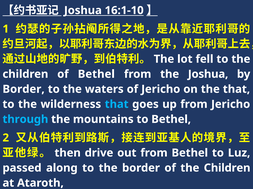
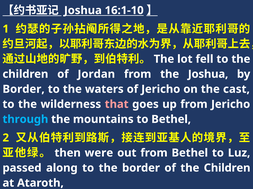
of Bethel: Bethel -> Jordan (96, 74)
the that: that -> cast (236, 89)
that colour: light blue -> pink (117, 105)
drive: drive -> were (99, 153)
